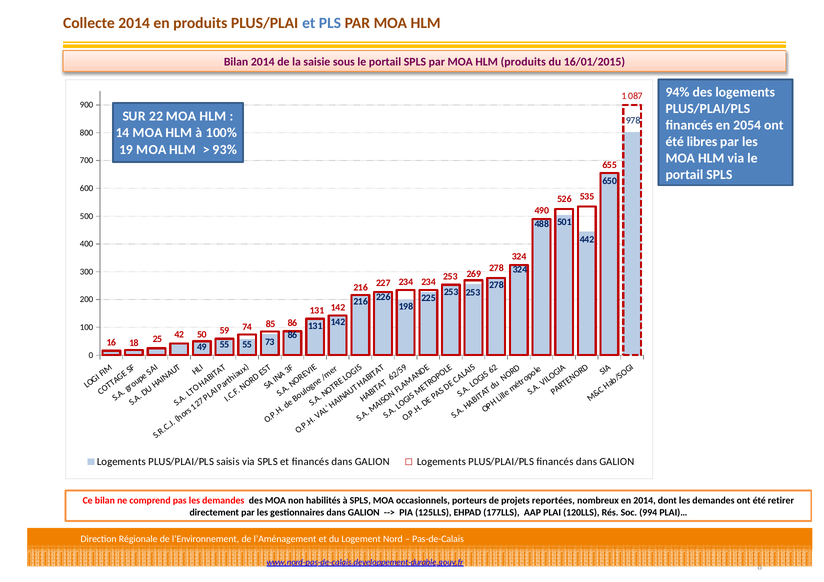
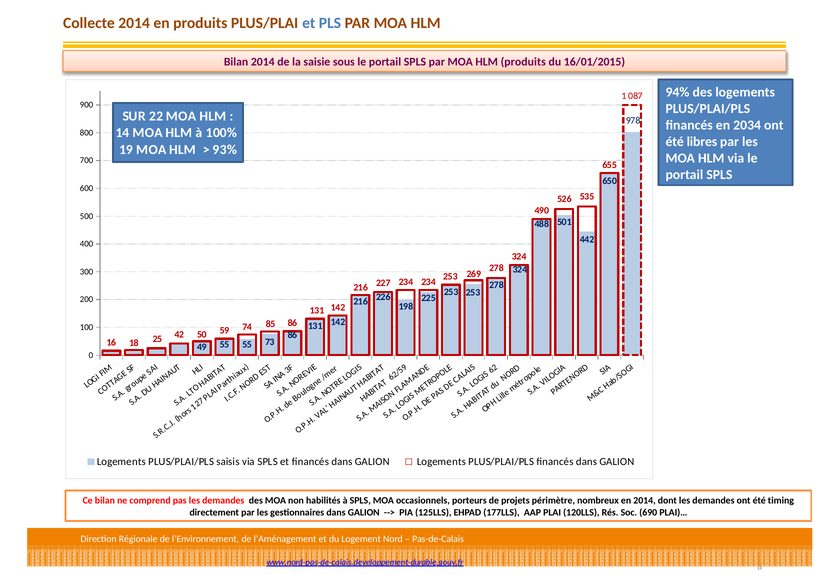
2054: 2054 -> 2034 (747, 125)
reportées: reportées -> périmètre (553, 501)
retirer: retirer -> timing (781, 501)
994: 994 -> 690 (648, 513)
